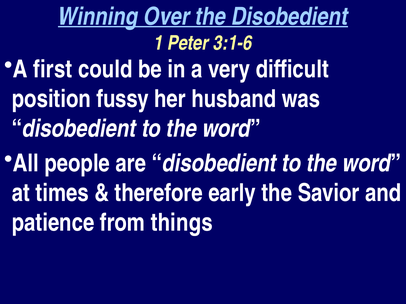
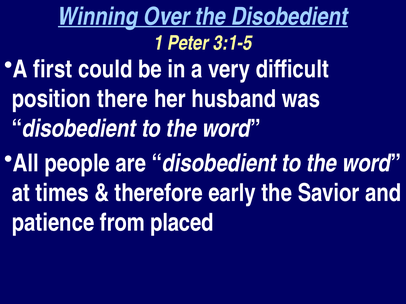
3:1-6: 3:1-6 -> 3:1-5 (233, 43)
fussy: fussy -> there (122, 99)
things: things -> placed (182, 223)
